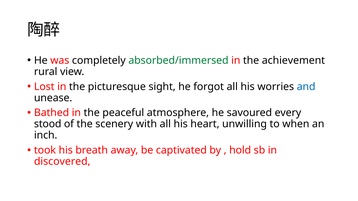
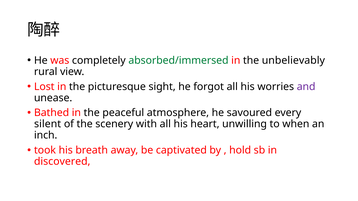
achievement: achievement -> unbelievably (293, 61)
and colour: blue -> purple (306, 87)
stood: stood -> silent (48, 124)
